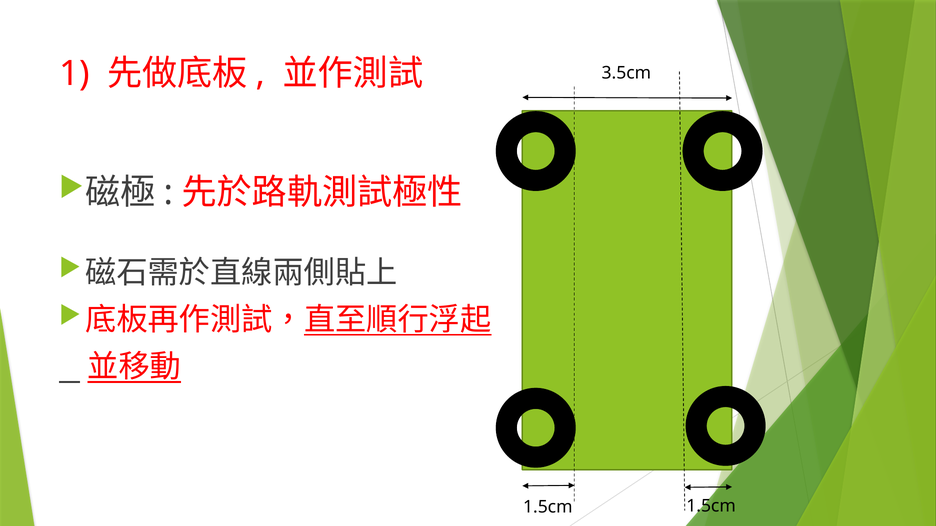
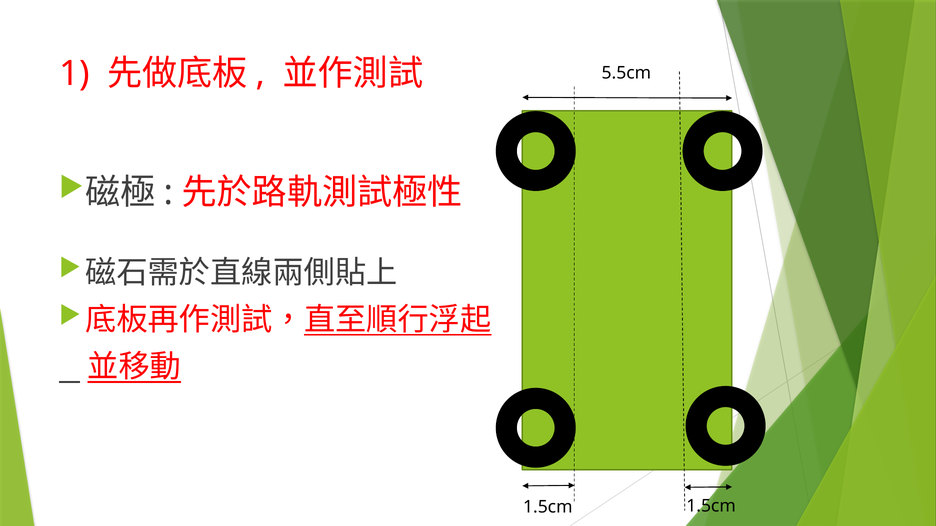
3.5cm: 3.5cm -> 5.5cm (626, 73)
